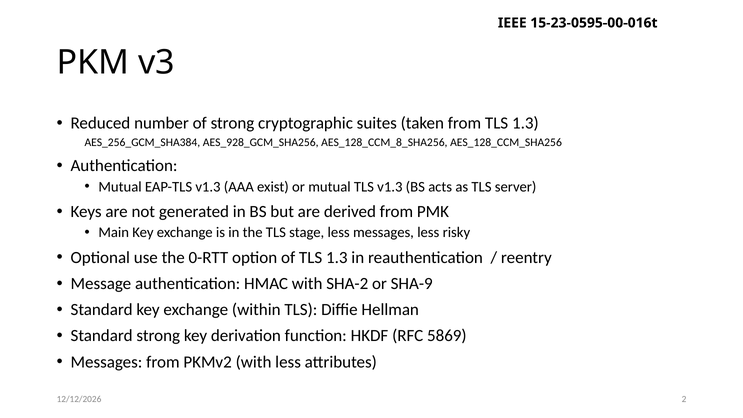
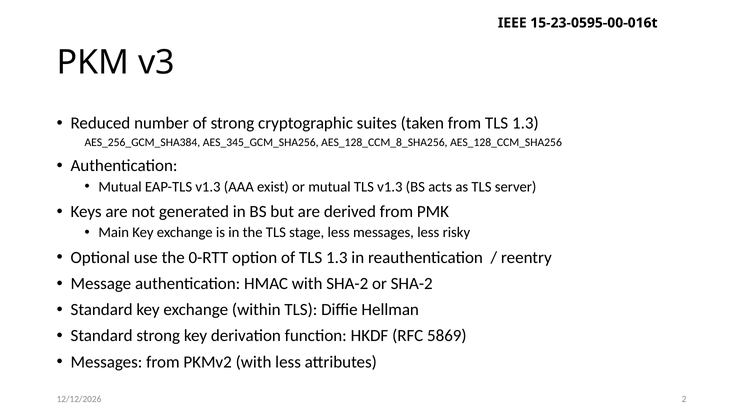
AES_928_GCM_SHA256: AES_928_GCM_SHA256 -> AES_345_GCM_SHA256 (261, 142)
or SHA-9: SHA-9 -> SHA-2 (412, 284)
